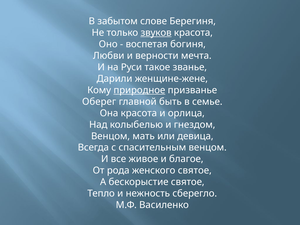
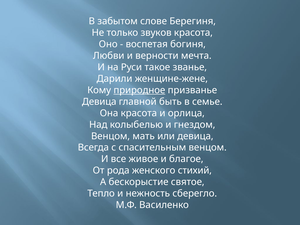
звуков underline: present -> none (156, 33)
Оберег: Оберег -> Девица (99, 102)
женского святое: святое -> стихий (195, 171)
